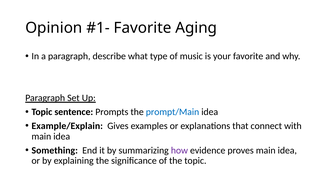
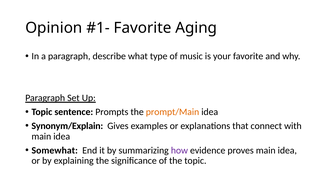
prompt/Main colour: blue -> orange (173, 112)
Example/Explain: Example/Explain -> Synonym/Explain (67, 126)
Something: Something -> Somewhat (55, 150)
